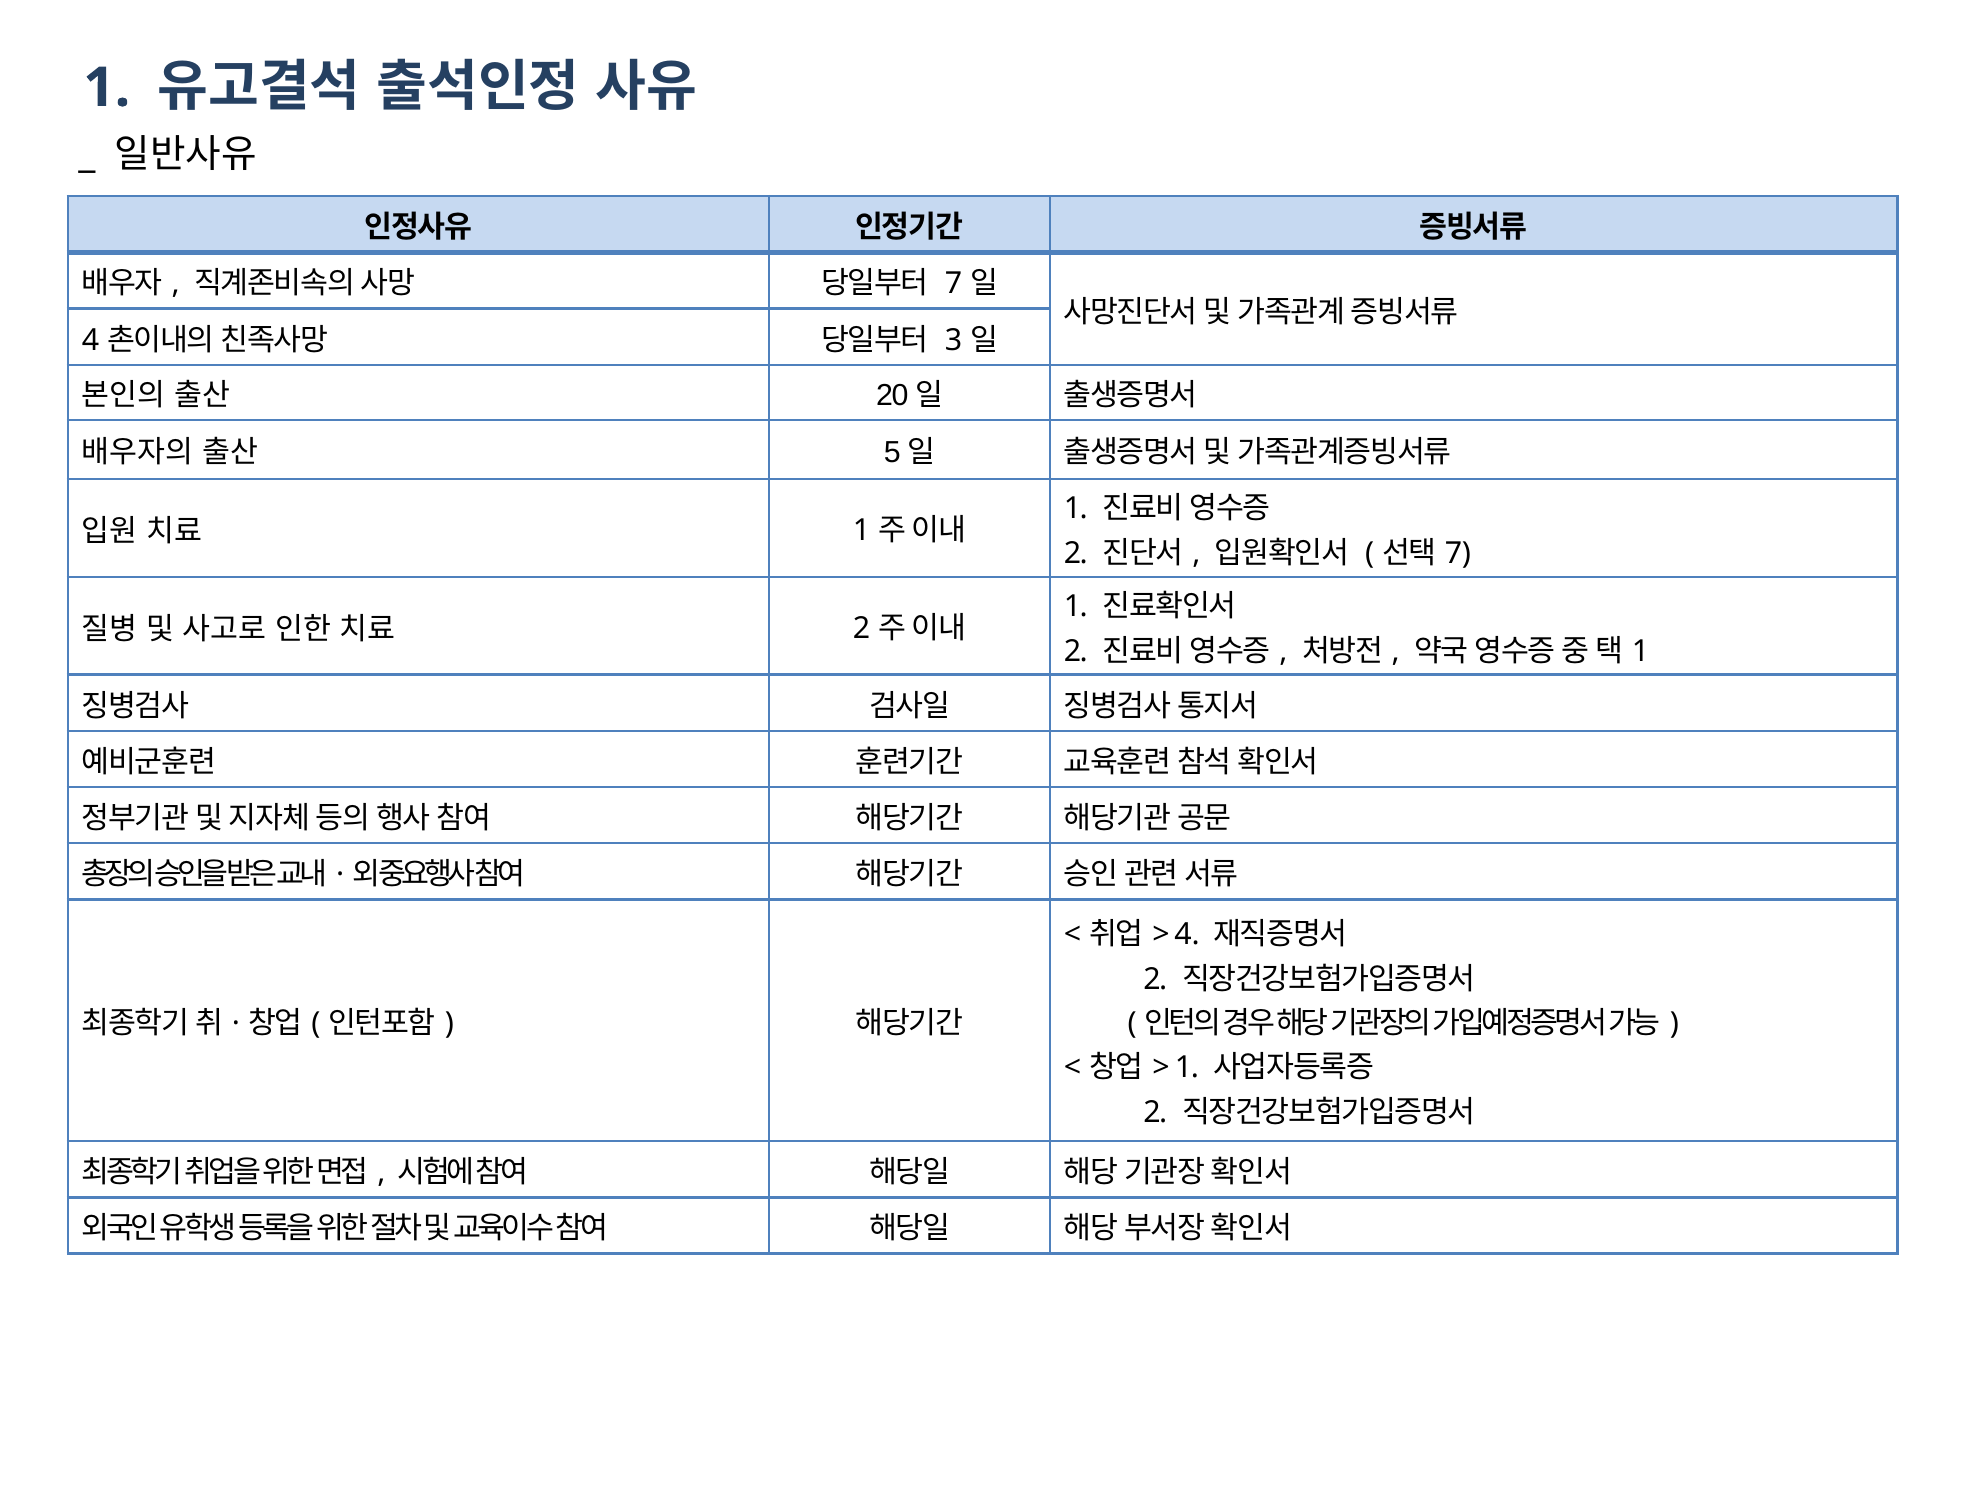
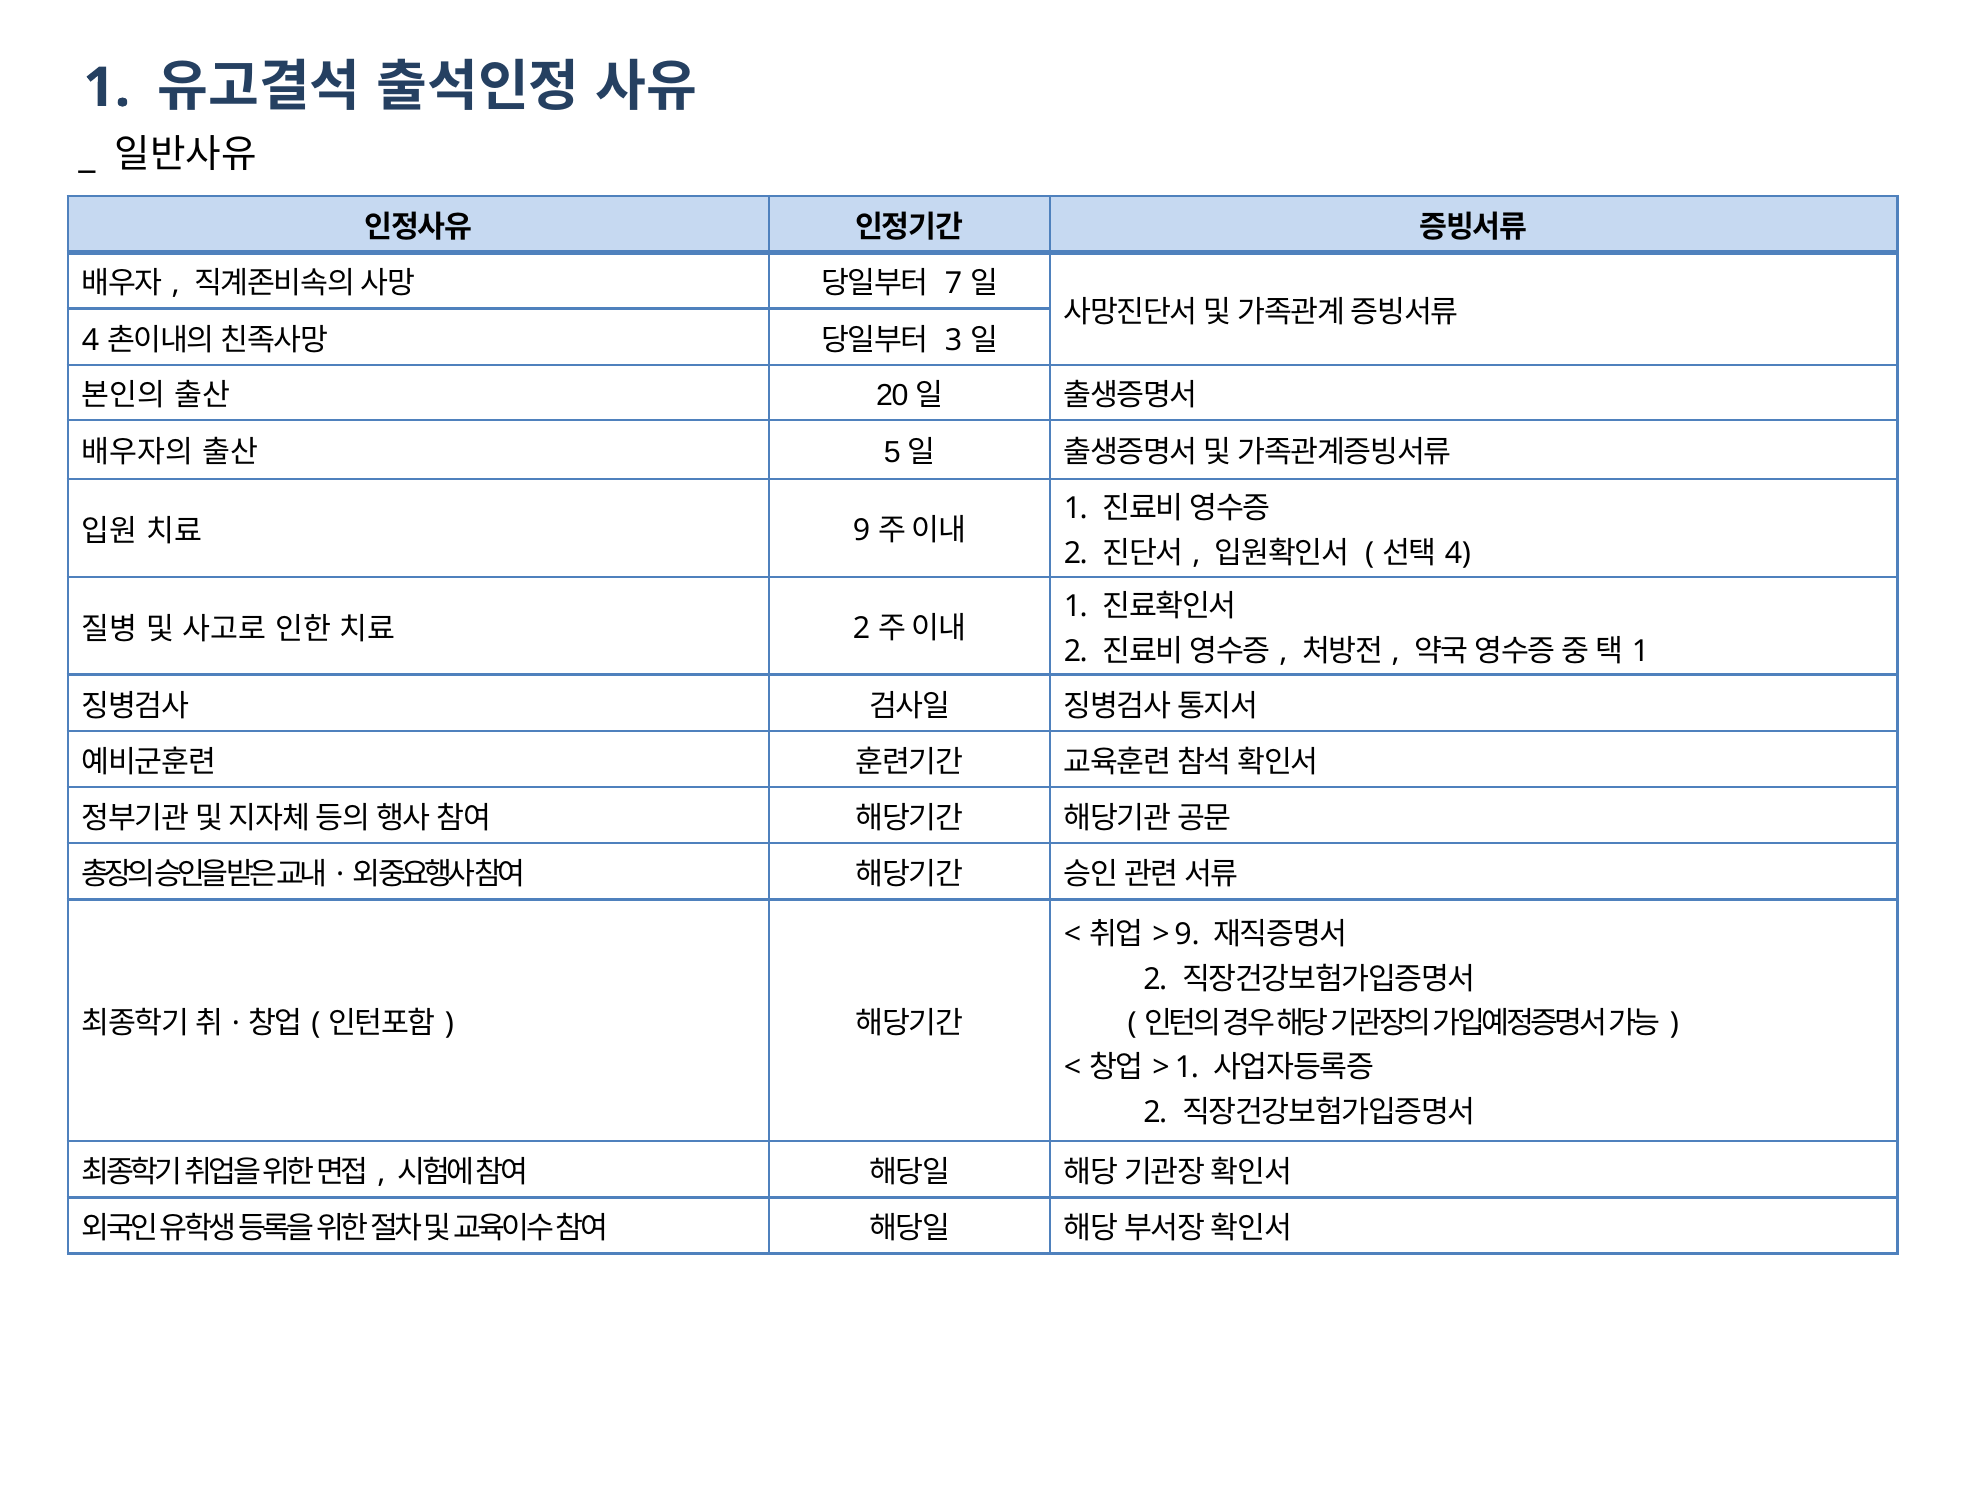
1: 1 -> 9 (861, 531)
7: 7 -> 4 (1458, 553)
4: 4 -> 9 (1187, 935)
